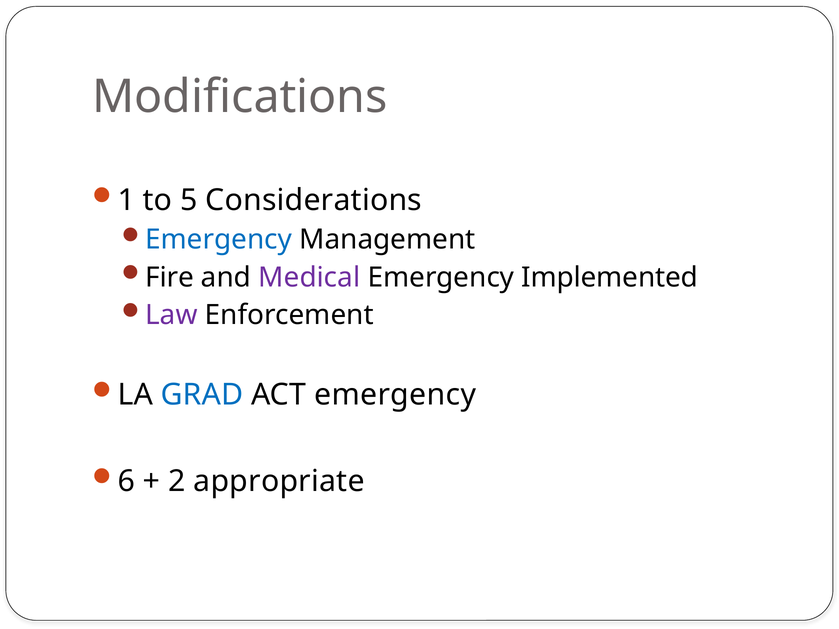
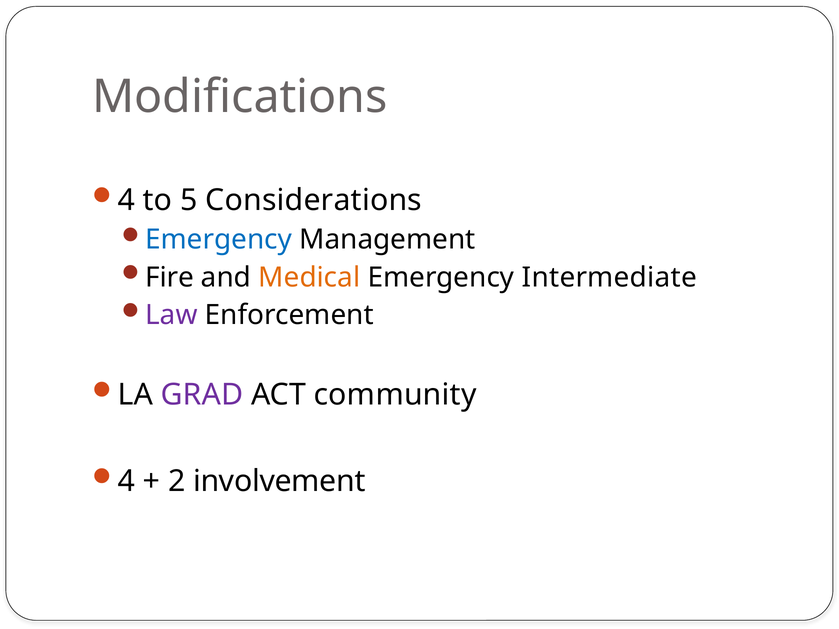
1: 1 -> 4 (127, 200)
Medical colour: purple -> orange (309, 277)
Implemented: Implemented -> Intermediate (609, 277)
GRAD colour: blue -> purple (202, 395)
ACT emergency: emergency -> community (395, 395)
6: 6 -> 4 (127, 481)
appropriate: appropriate -> involvement (279, 481)
